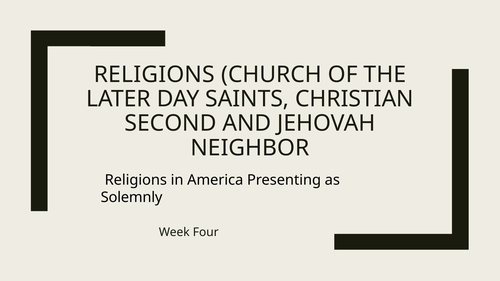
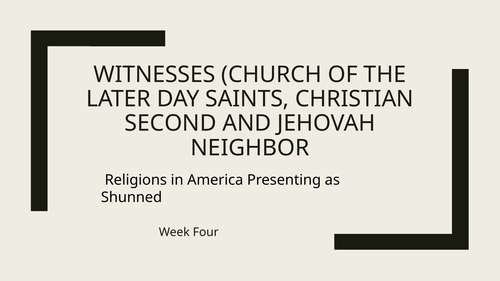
RELIGIONS: RELIGIONS -> WITNESSES (154, 75)
Solemnly: Solemnly -> Shunned (132, 198)
